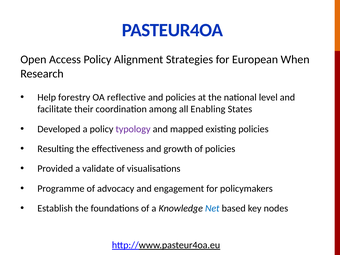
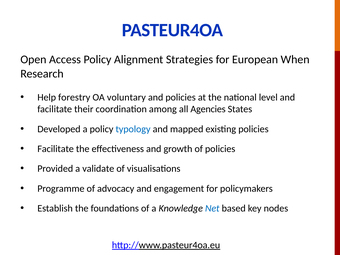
reflective: reflective -> voluntary (126, 97)
Enabling: Enabling -> Agencies (208, 109)
typology colour: purple -> blue (133, 129)
Resulting: Resulting -> Facilitate (56, 149)
